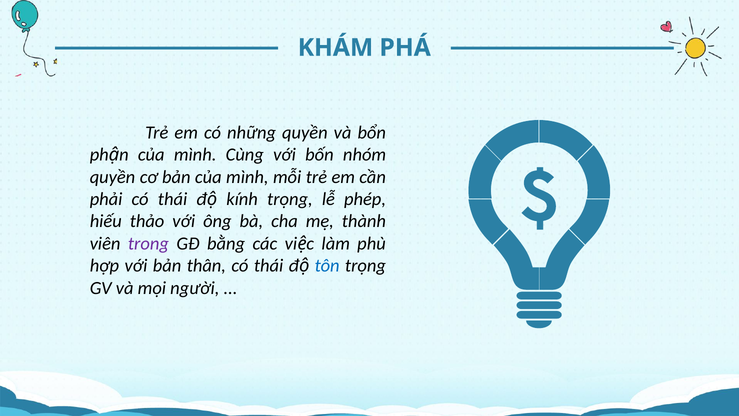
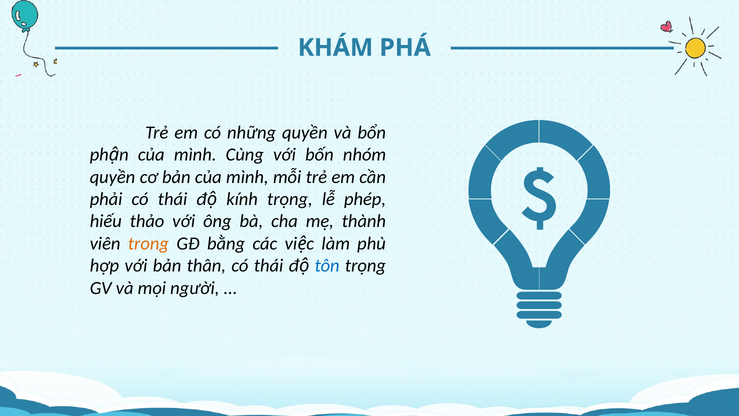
trong colour: purple -> orange (148, 243)
